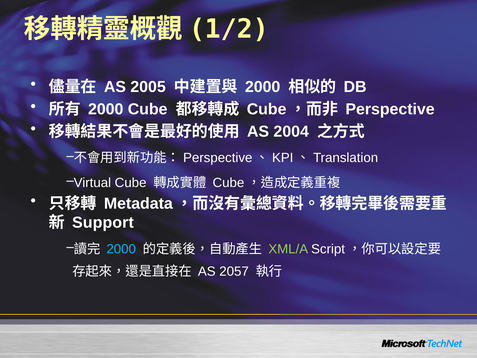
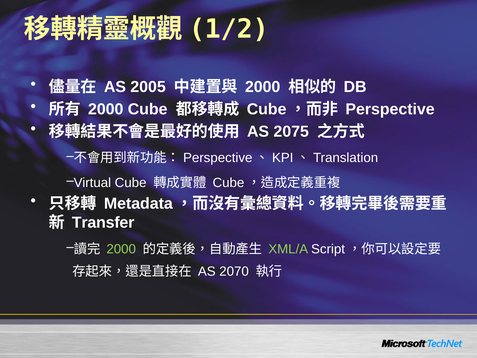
2004: 2004 -> 2075 (291, 131)
Support: Support -> Transfer (103, 223)
2000 colour: light blue -> light green (121, 249)
2057: 2057 -> 2070 (234, 271)
